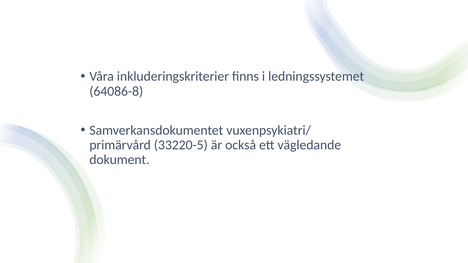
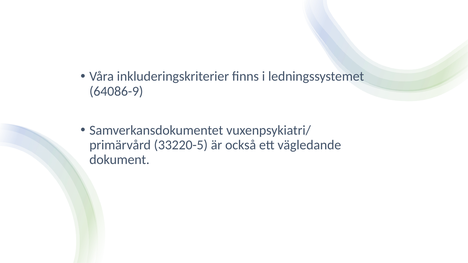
64086-8: 64086-8 -> 64086-9 (116, 91)
